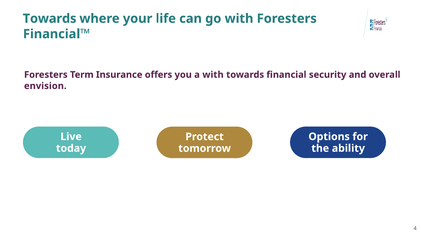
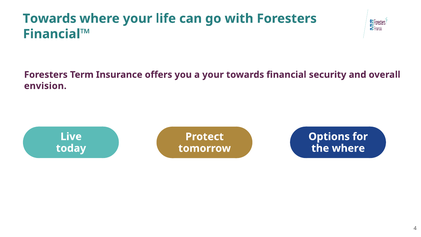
a with: with -> your (213, 75)
the ability: ability -> where (348, 148)
